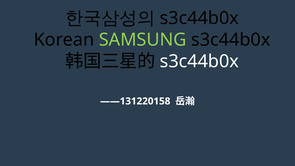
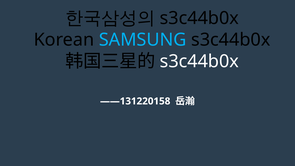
SAMSUNG colour: light green -> light blue (143, 40)
